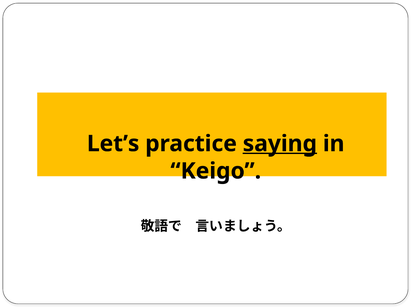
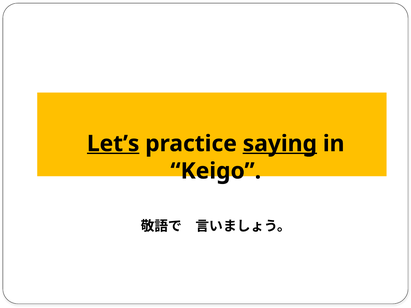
Let’s underline: none -> present (113, 144)
